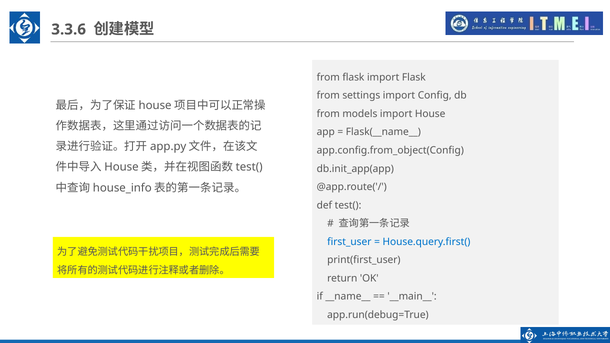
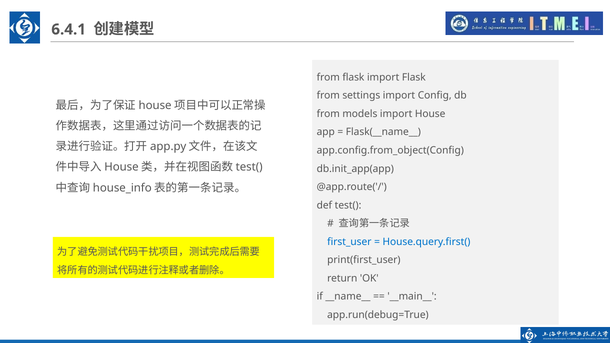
3.3.6: 3.3.6 -> 6.4.1 (69, 29)
